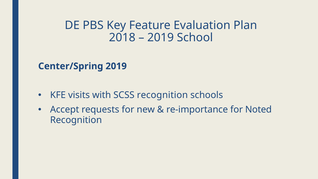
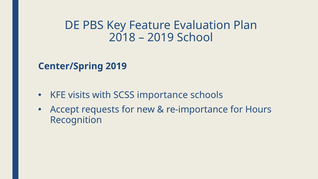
SCSS recognition: recognition -> importance (162, 95)
Noted: Noted -> Hours (258, 109)
